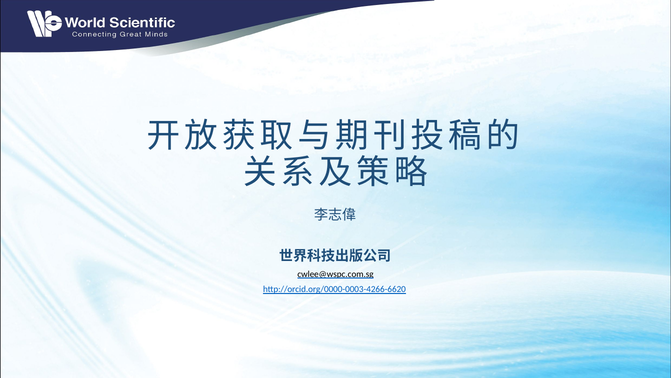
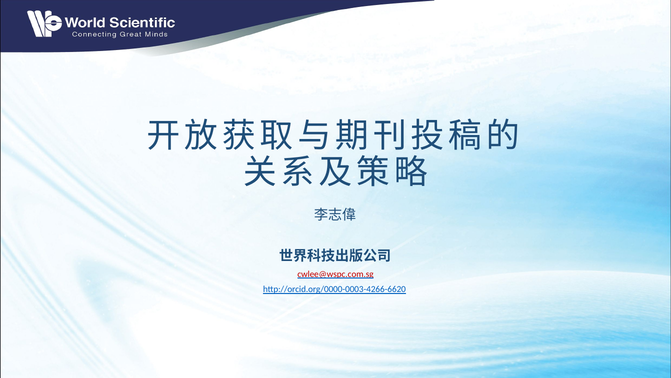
cwlee@wspc.com.sg colour: black -> red (335, 274)
